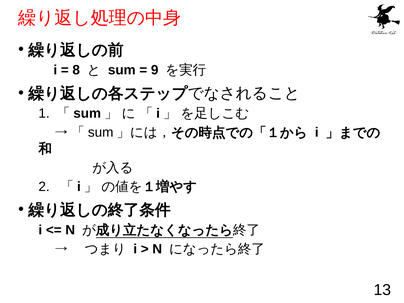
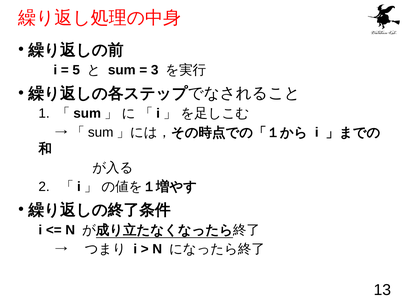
8: 8 -> 5 (76, 70)
9: 9 -> 3 (155, 70)
